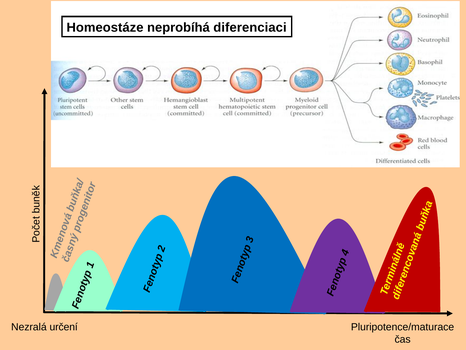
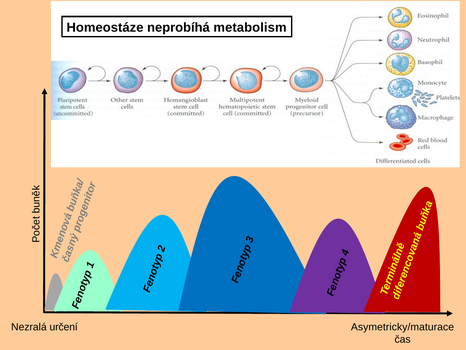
diferenciaci: diferenciaci -> metabolism (250, 27)
Pluripotence/maturace: Pluripotence/maturace -> Asymetricky/maturace (403, 326)
